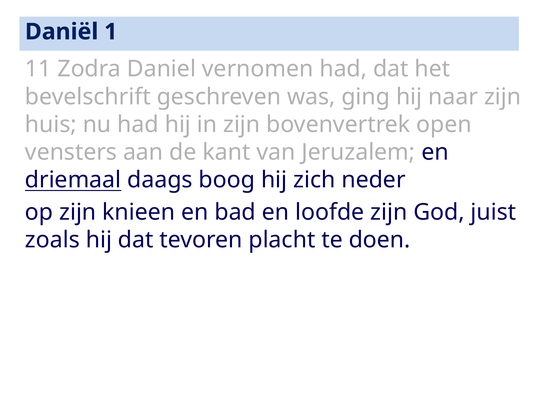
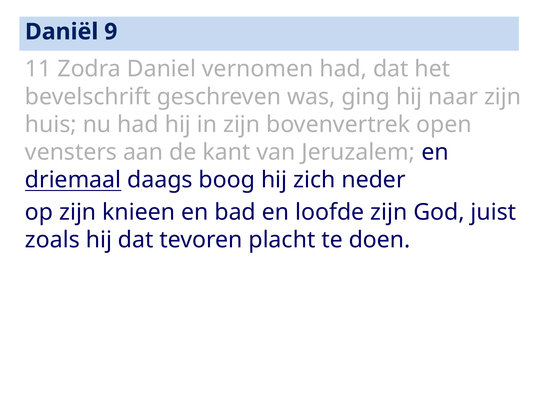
1: 1 -> 9 (111, 32)
